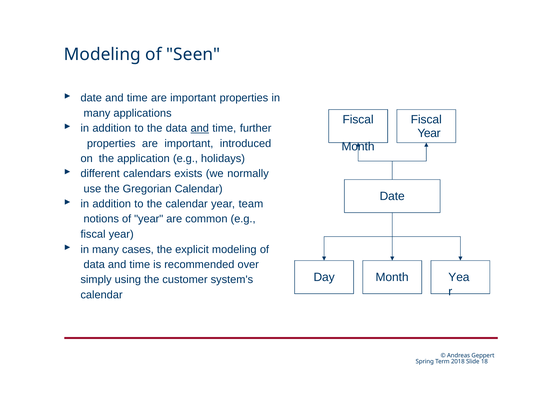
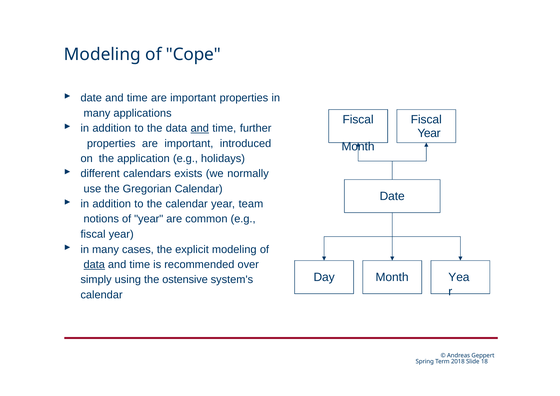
Seen: Seen -> Cope (193, 55)
data underline: none -> present (94, 265)
customer: customer -> ostensive (185, 280)
